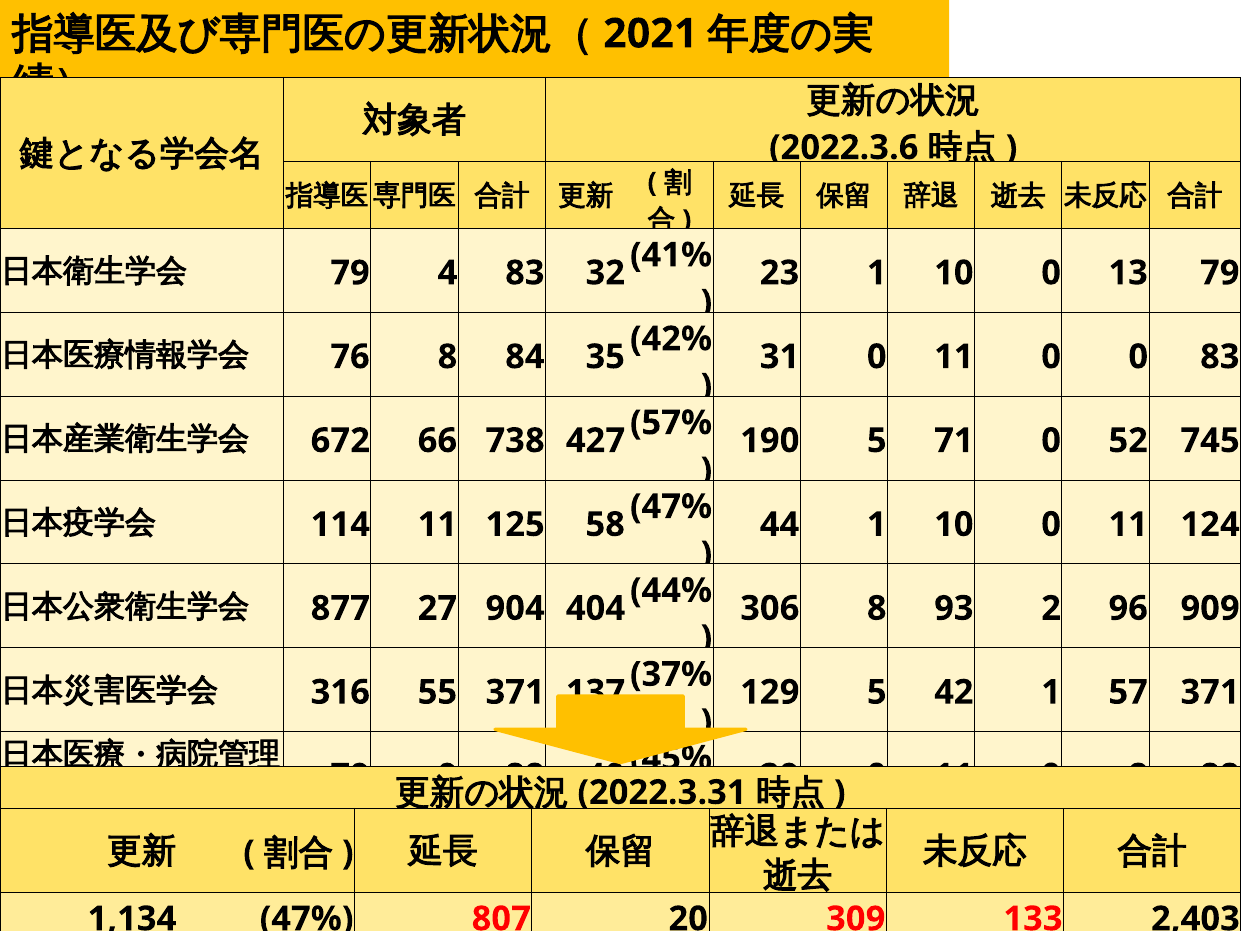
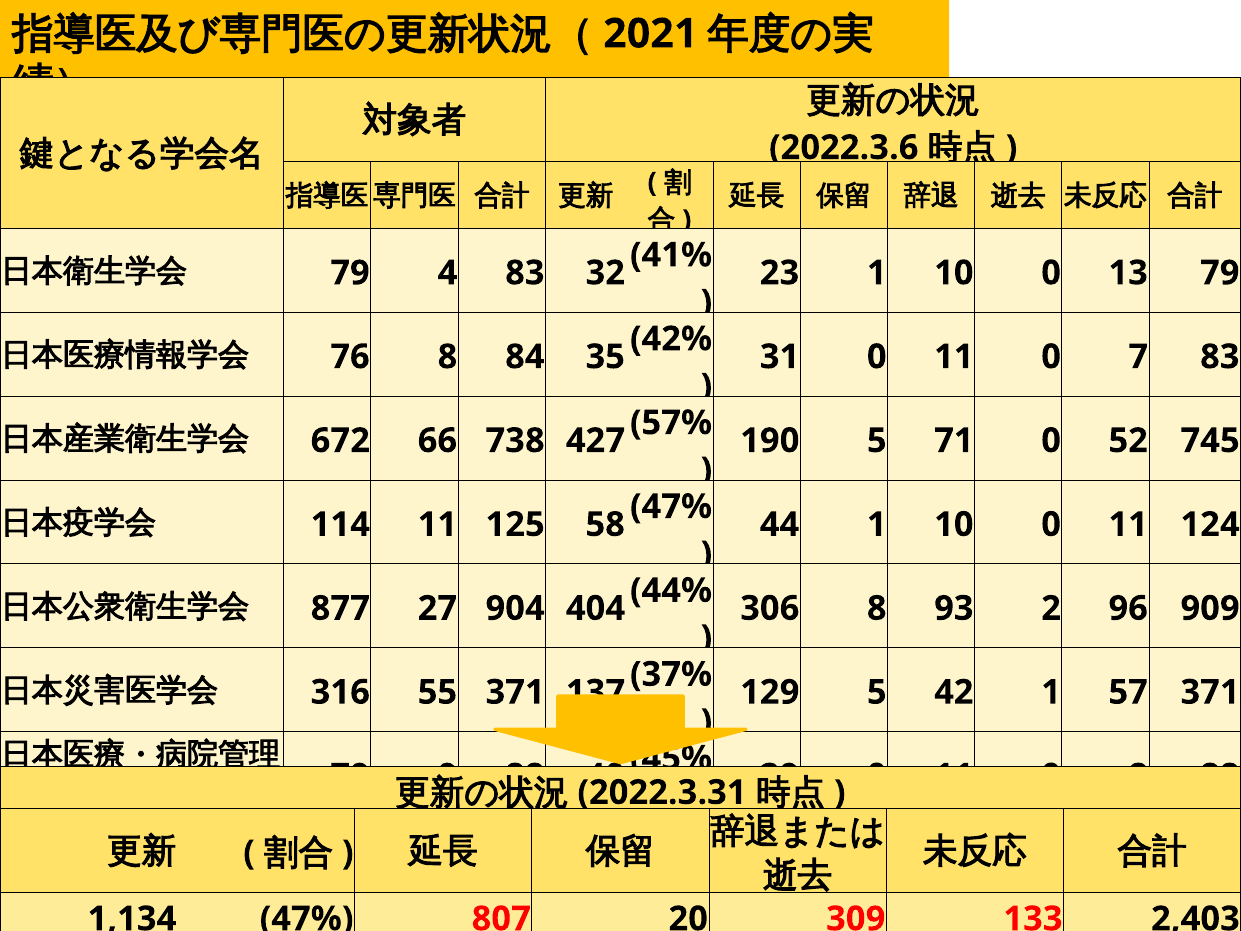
11 0 0: 0 -> 7 (1138, 357)
